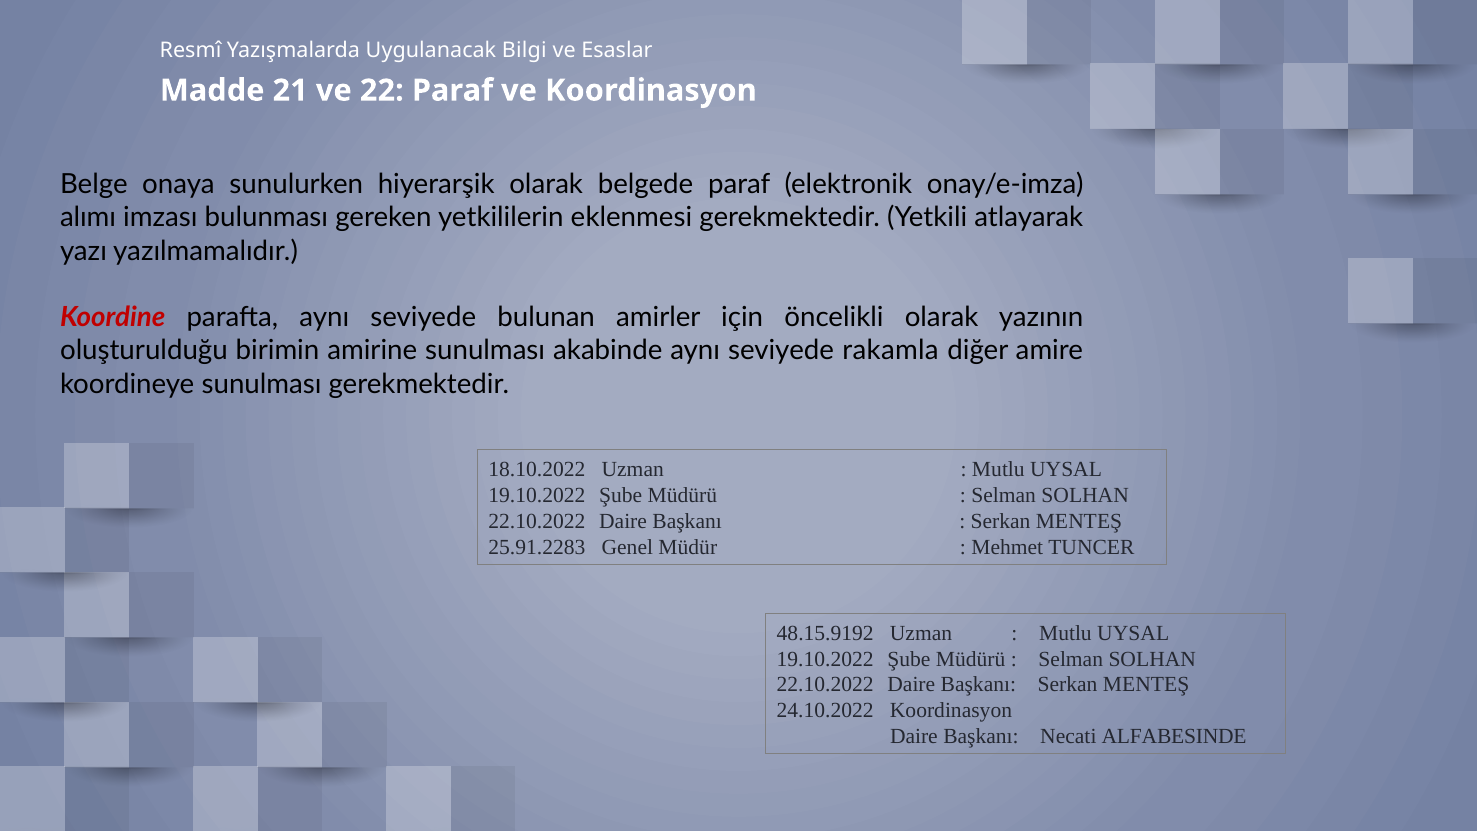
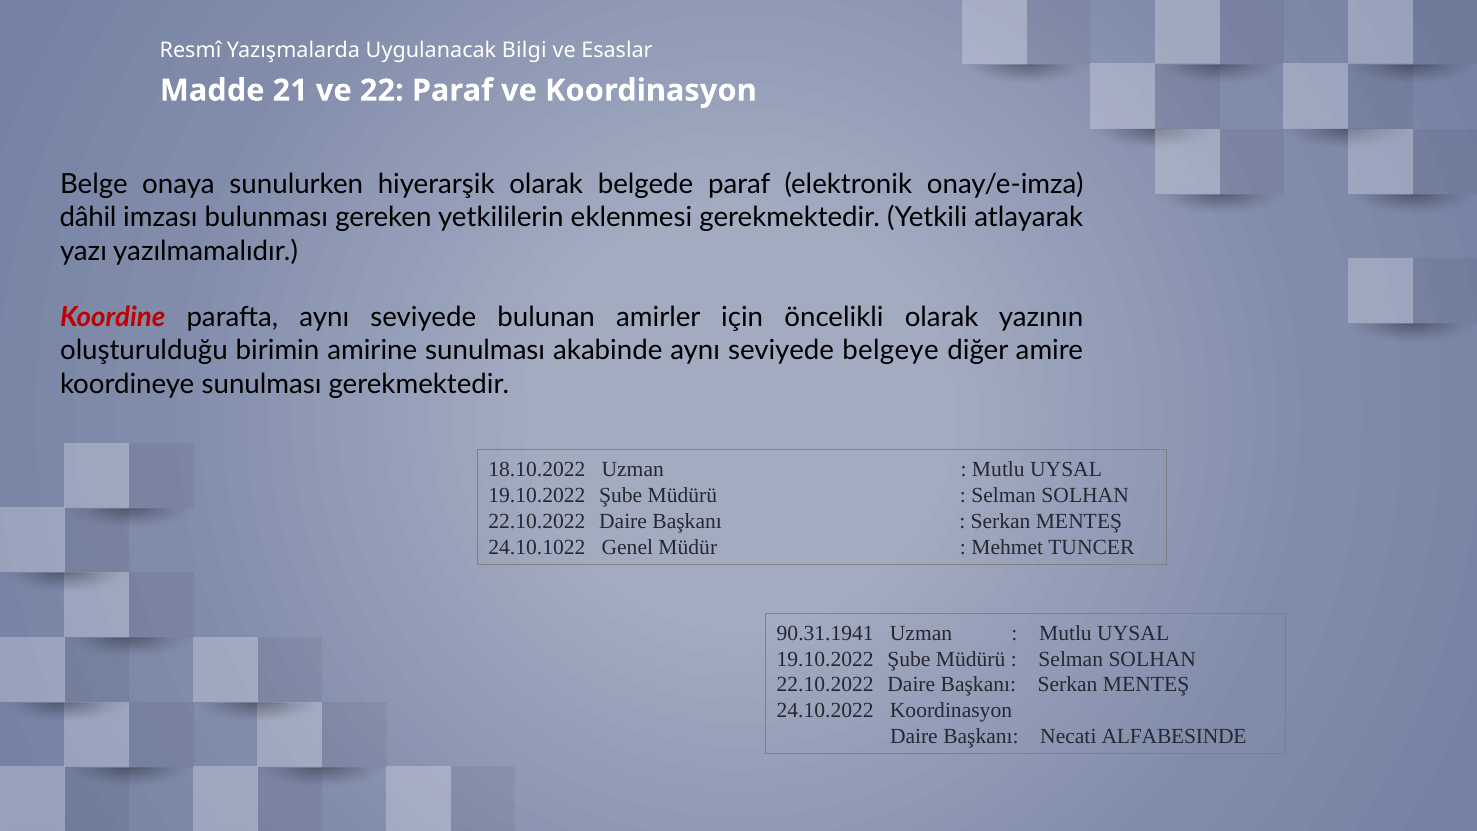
alımı: alımı -> dâhil (88, 218)
rakamla: rakamla -> belgeye (891, 351)
25.91.2283: 25.91.2283 -> 24.10.1022 (537, 547)
48.15.9192: 48.15.9192 -> 90.31.1941 (825, 633)
